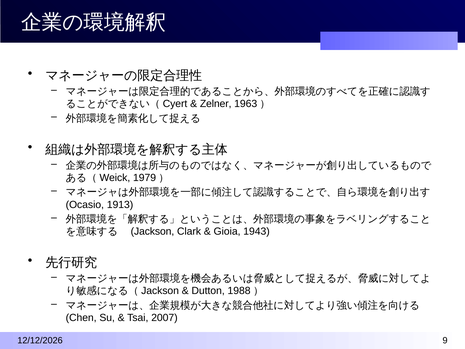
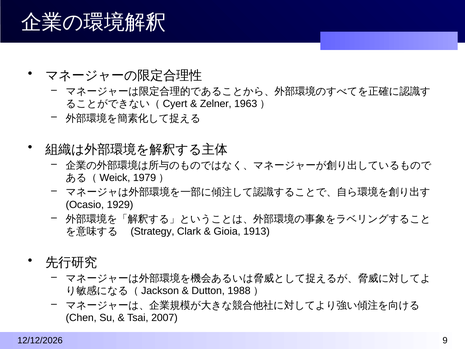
1913: 1913 -> 1929 (120, 204)
Jackson: Jackson -> Strategy (152, 231)
1943: 1943 -> 1913 (257, 231)
